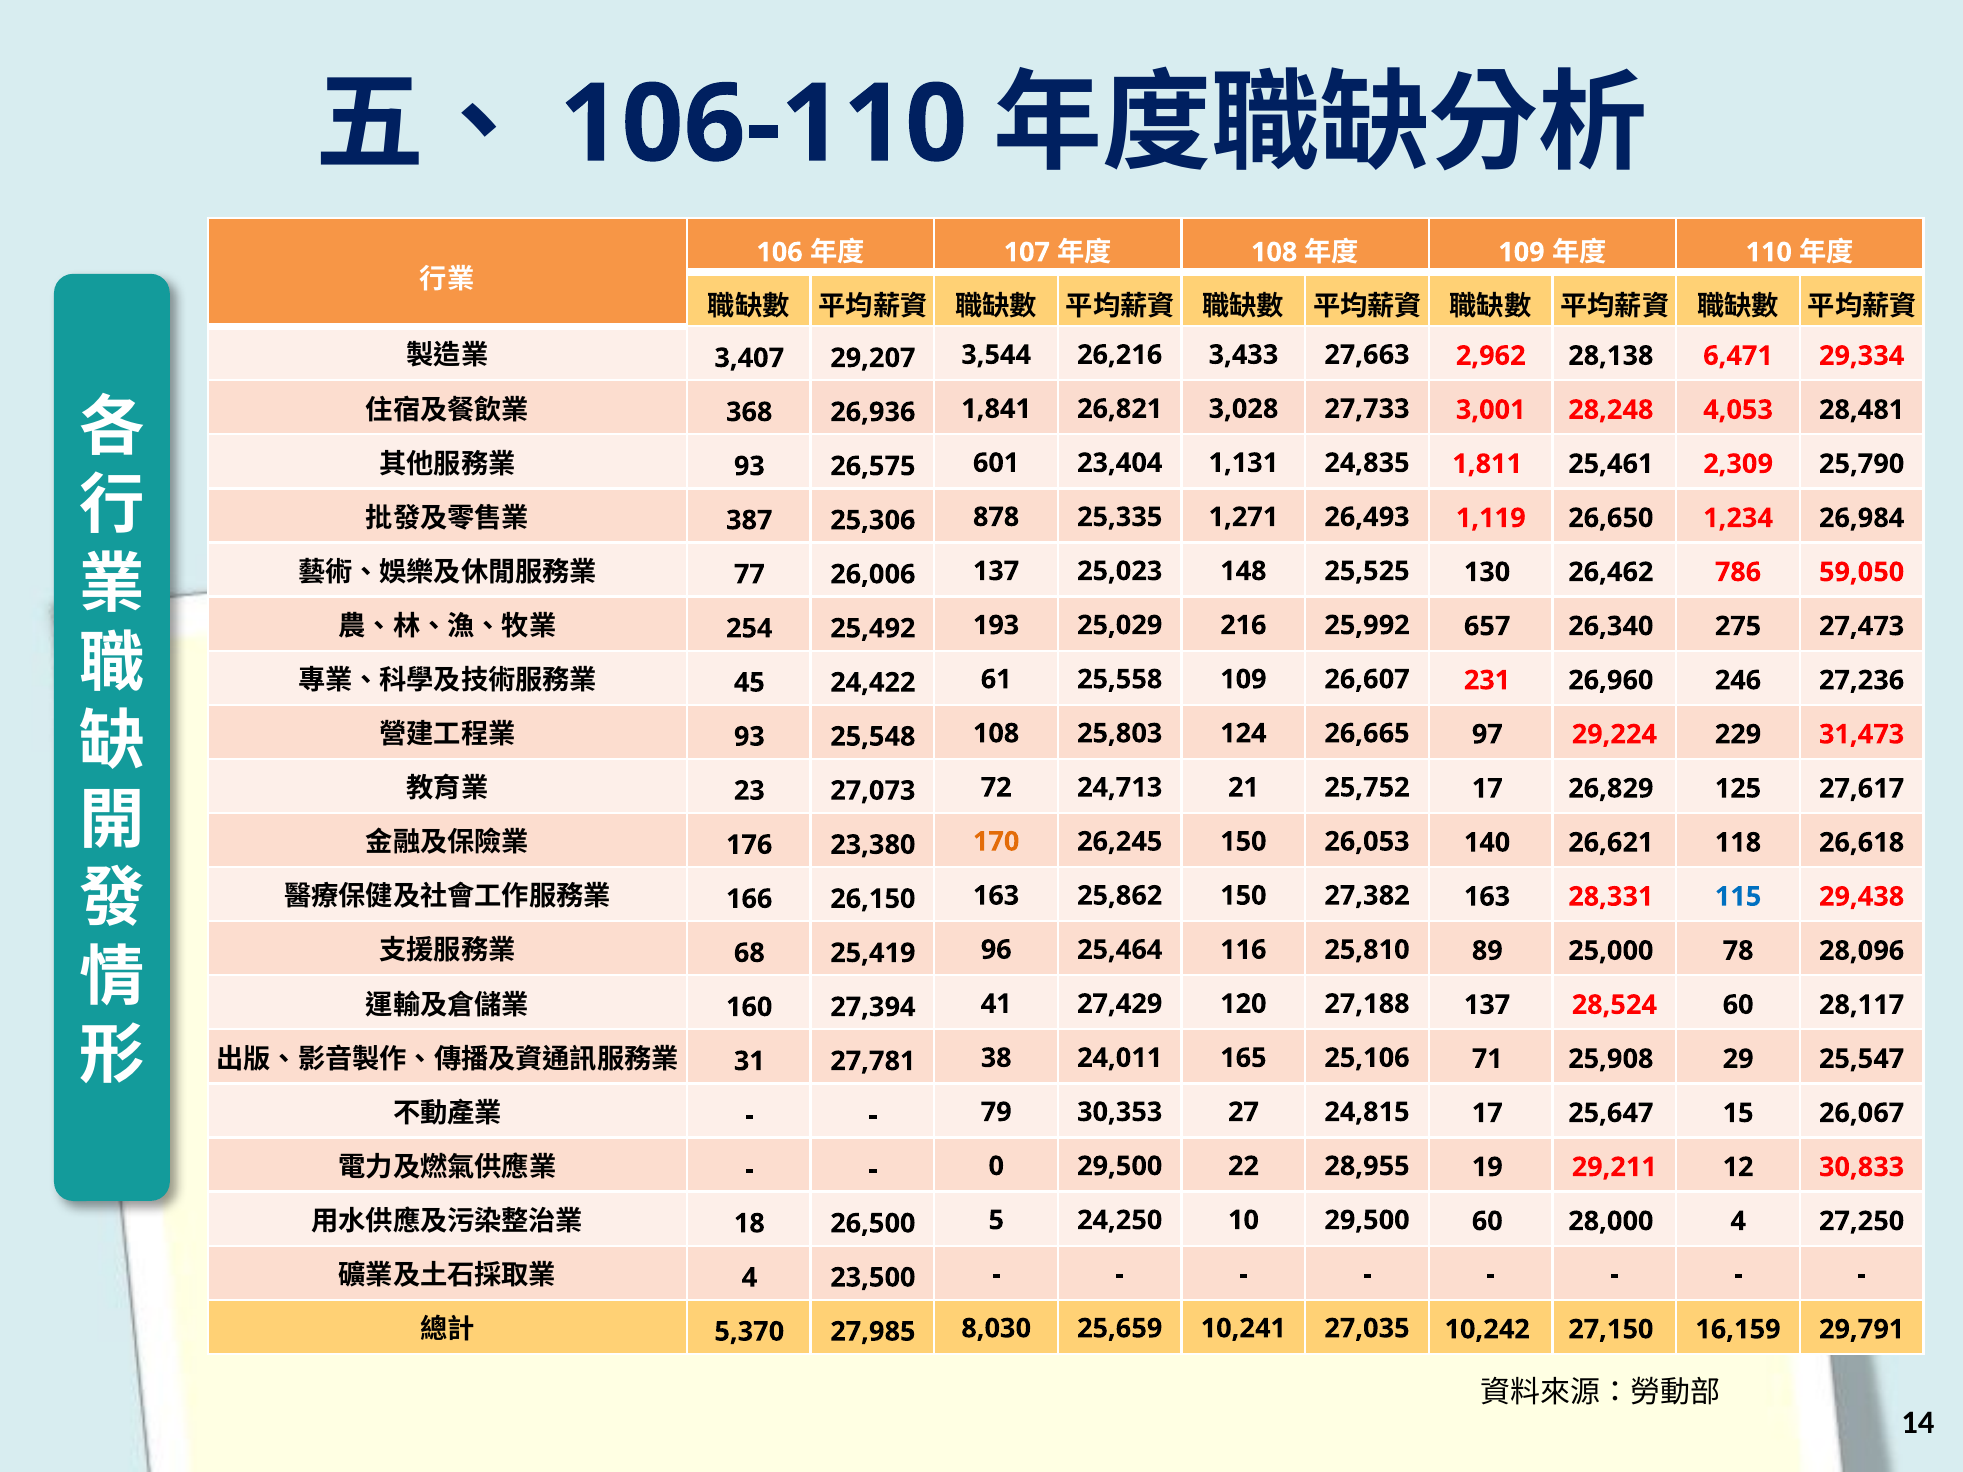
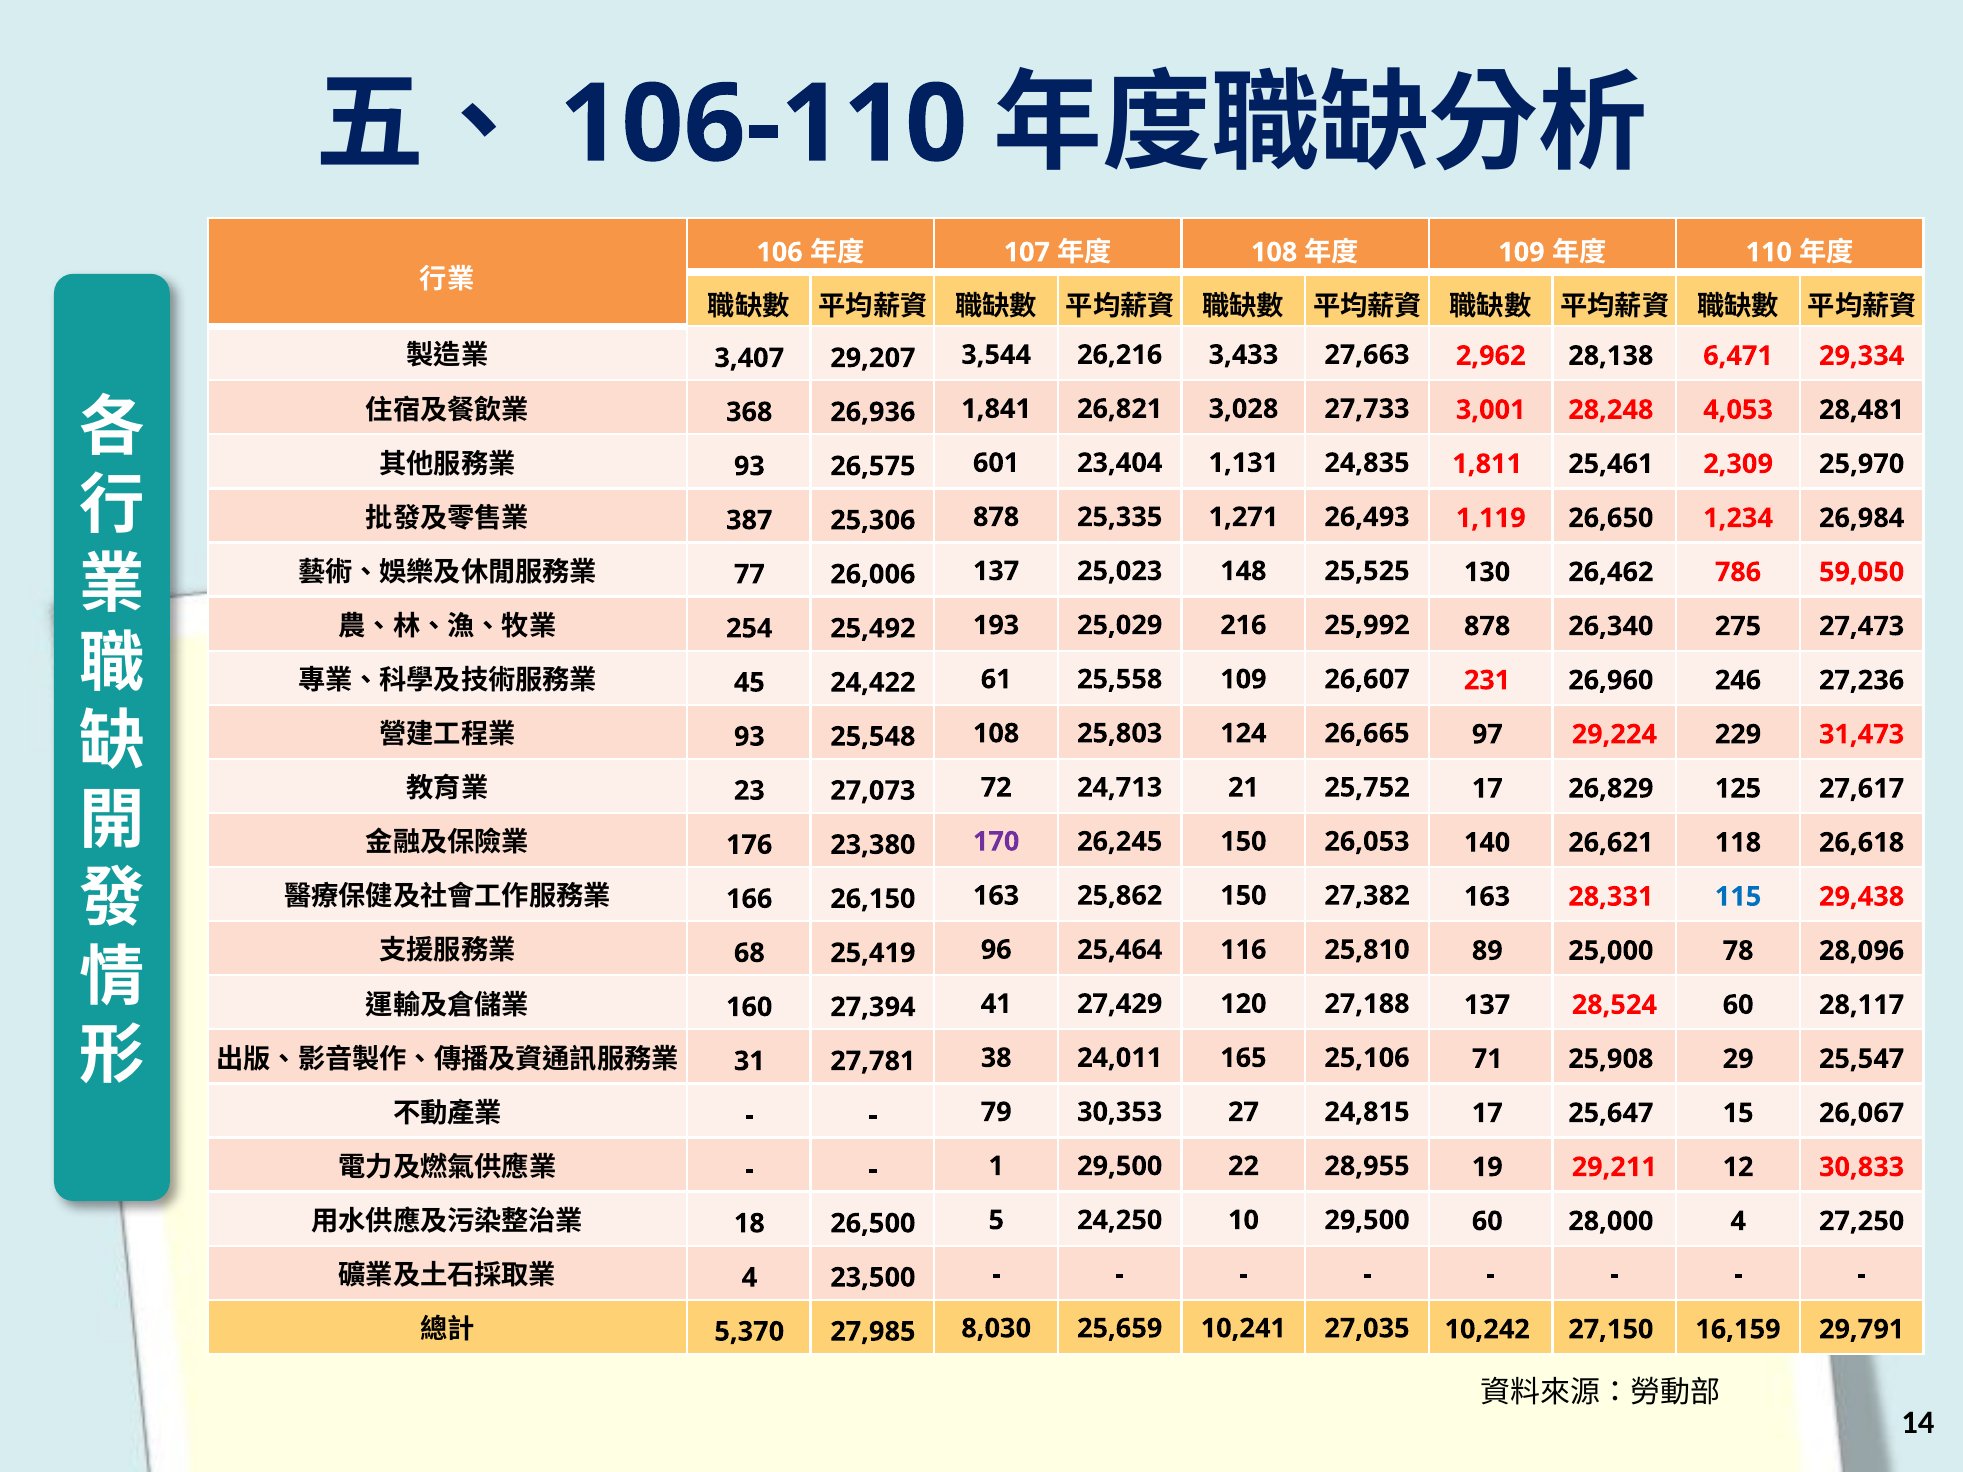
25,790: 25,790 -> 25,970 (1862, 464)
25,992 657: 657 -> 878 (1487, 626)
170 colour: orange -> purple (996, 842)
0: 0 -> 1 (996, 1166)
